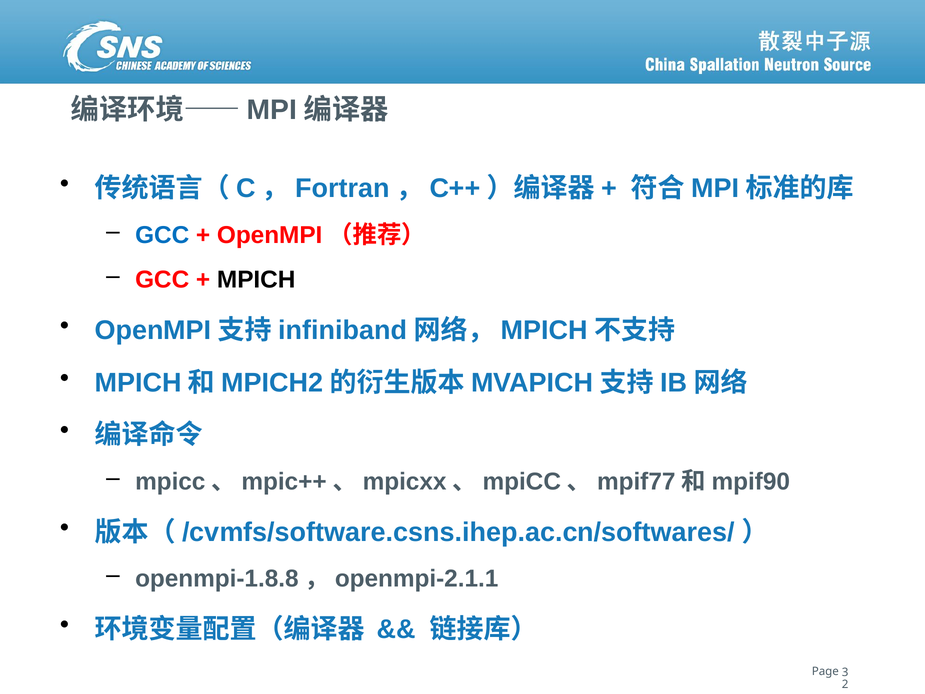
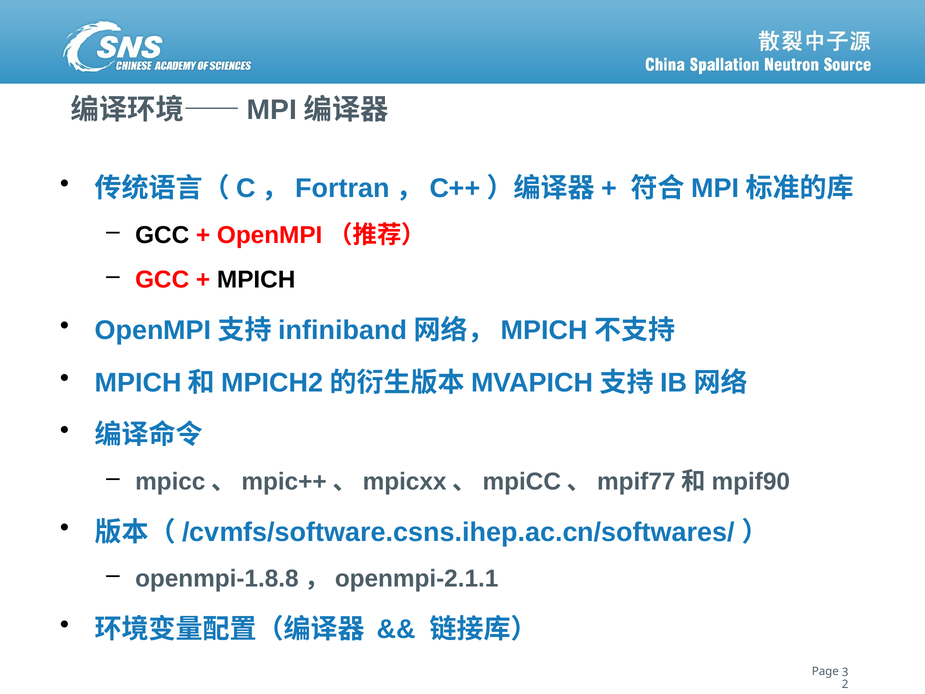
GCC colour: blue -> black (162, 235)
